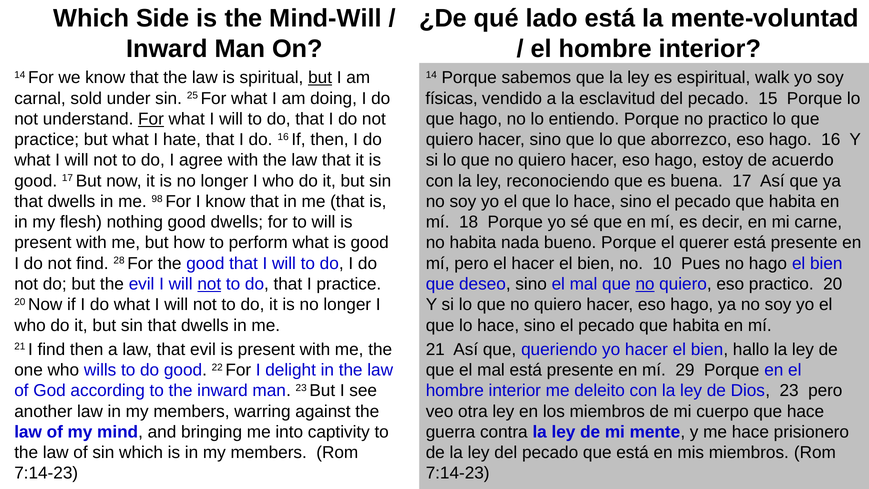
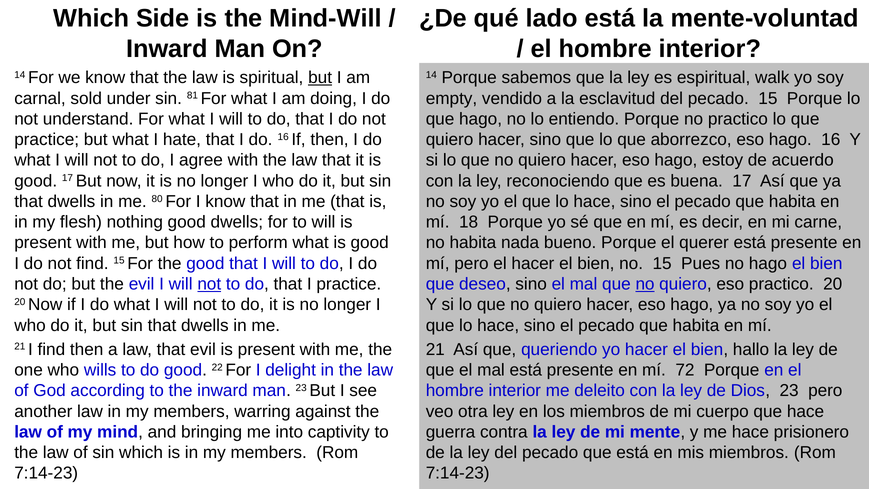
25: 25 -> 81 (192, 96)
físicas: físicas -> empty (451, 98)
For underline: present -> none (151, 119)
98: 98 -> 80 (157, 199)
find 28: 28 -> 15 (119, 261)
no 10: 10 -> 15 (662, 263)
29: 29 -> 72 (685, 370)
